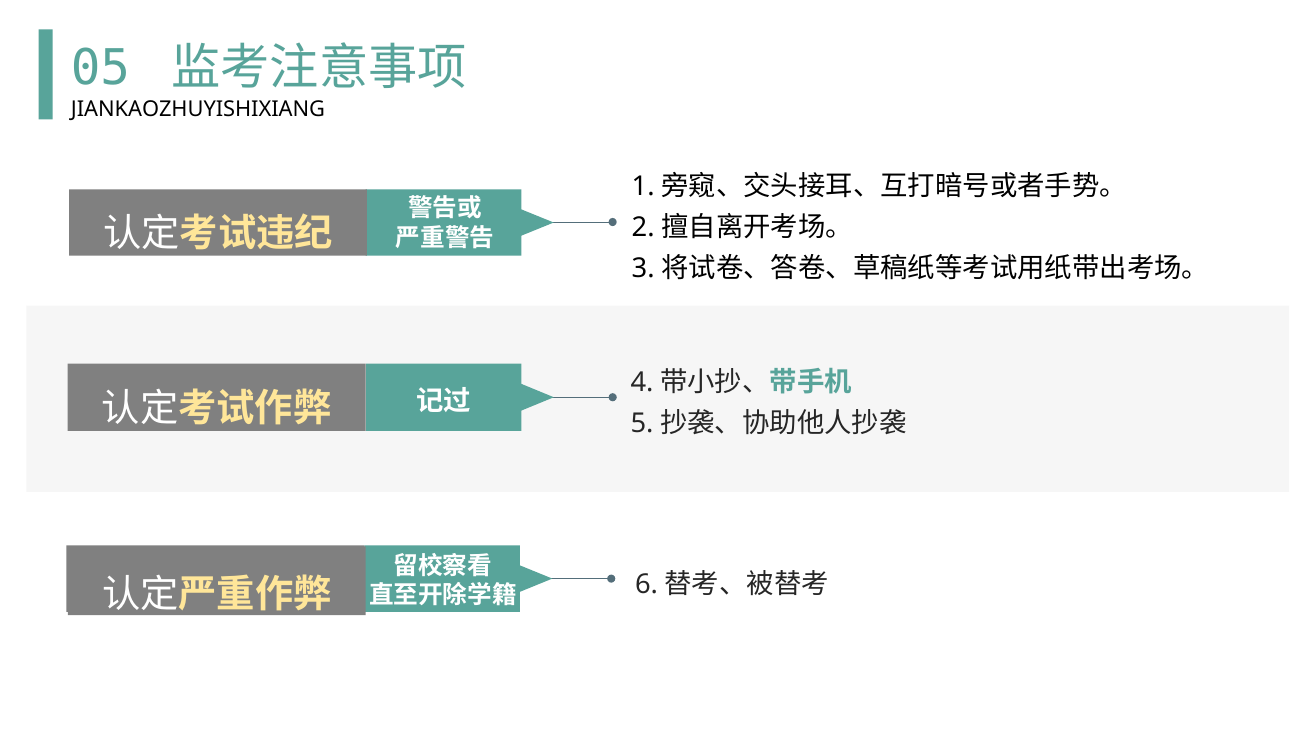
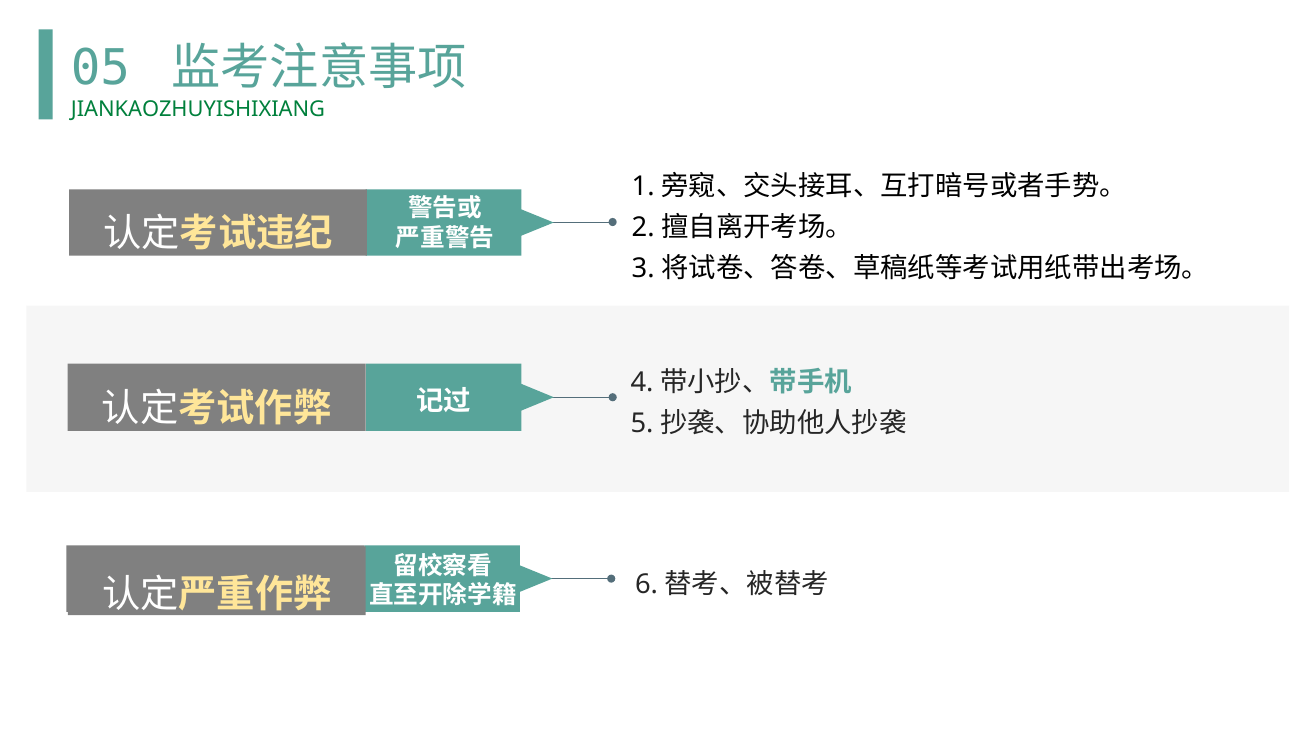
JIANKAOZHUYISHIXIANG colour: black -> green (198, 109)
